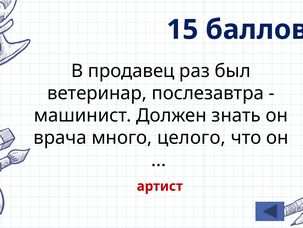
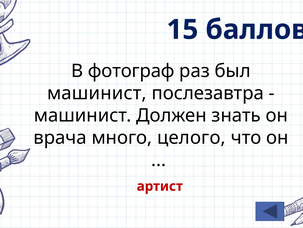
продавец: продавец -> фотограф (131, 71)
ветеринар: ветеринар -> машинист (97, 93)
